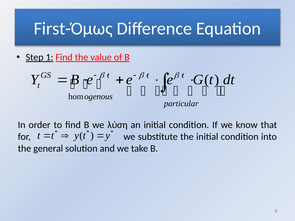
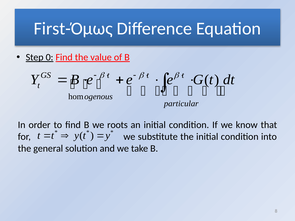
1: 1 -> 0 (50, 57)
λύση: λύση -> roots (117, 125)
